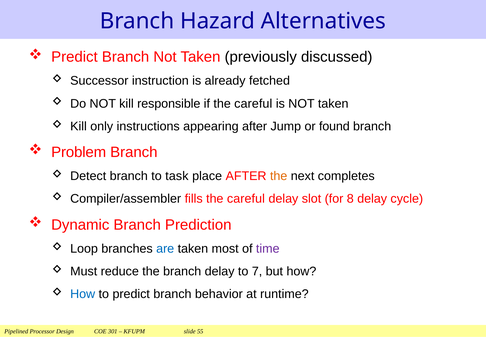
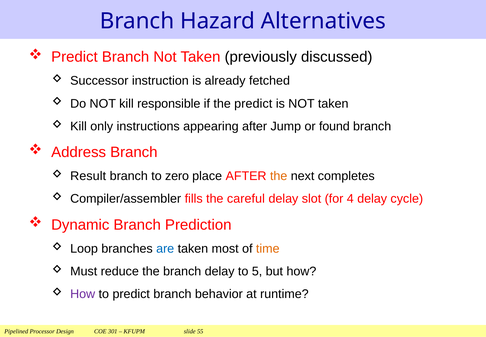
if the careful: careful -> predict (253, 103)
Problem: Problem -> Address (79, 152)
Detect: Detect -> Result (88, 176)
task: task -> zero (177, 176)
8: 8 -> 4 (350, 199)
time colour: purple -> orange (268, 248)
7: 7 -> 5 (257, 271)
How colour: blue -> purple (83, 294)
